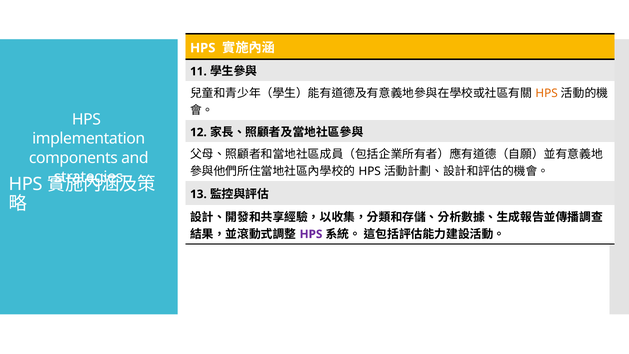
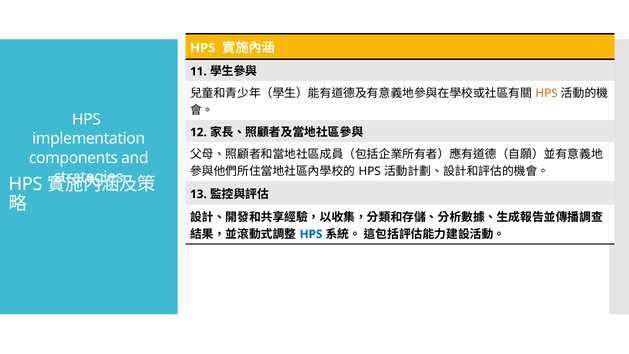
HPS colour: purple -> blue (311, 234)
